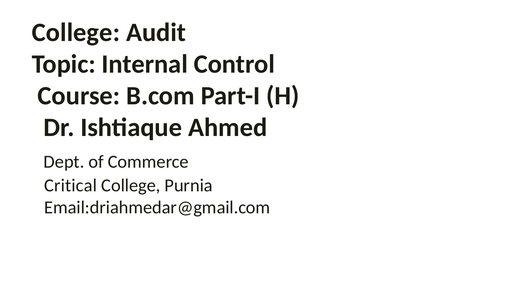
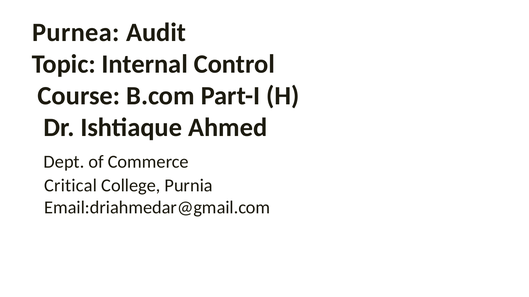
College: College -> Purnea (76, 32)
